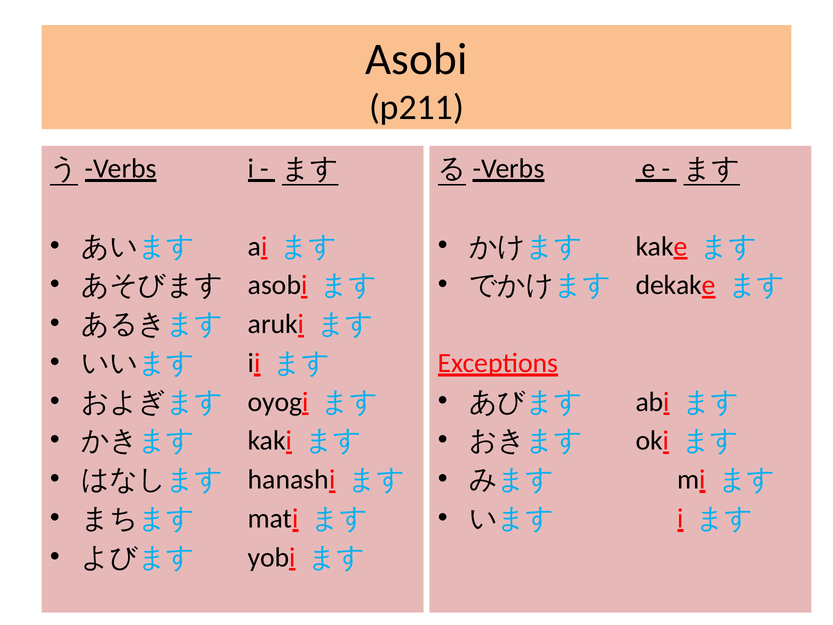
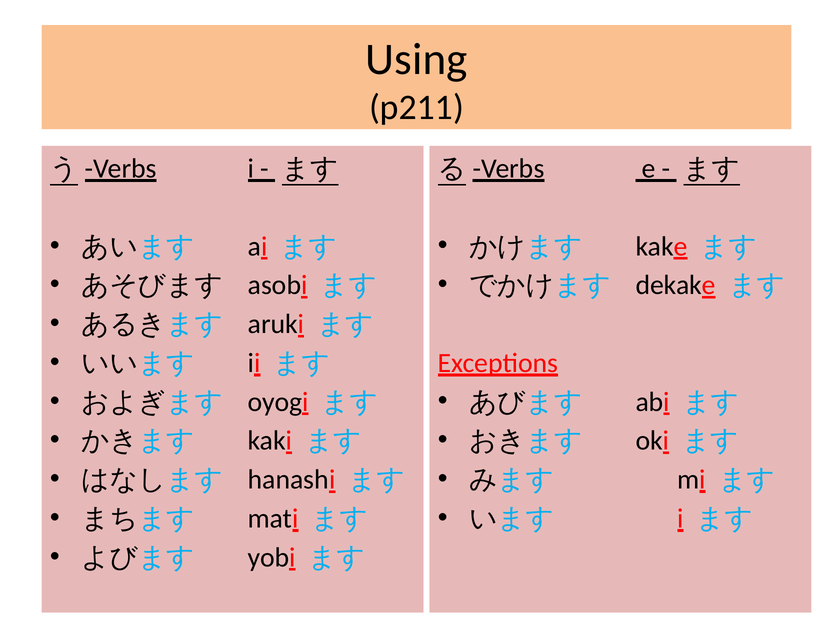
Asobi: Asobi -> Using (416, 59)
